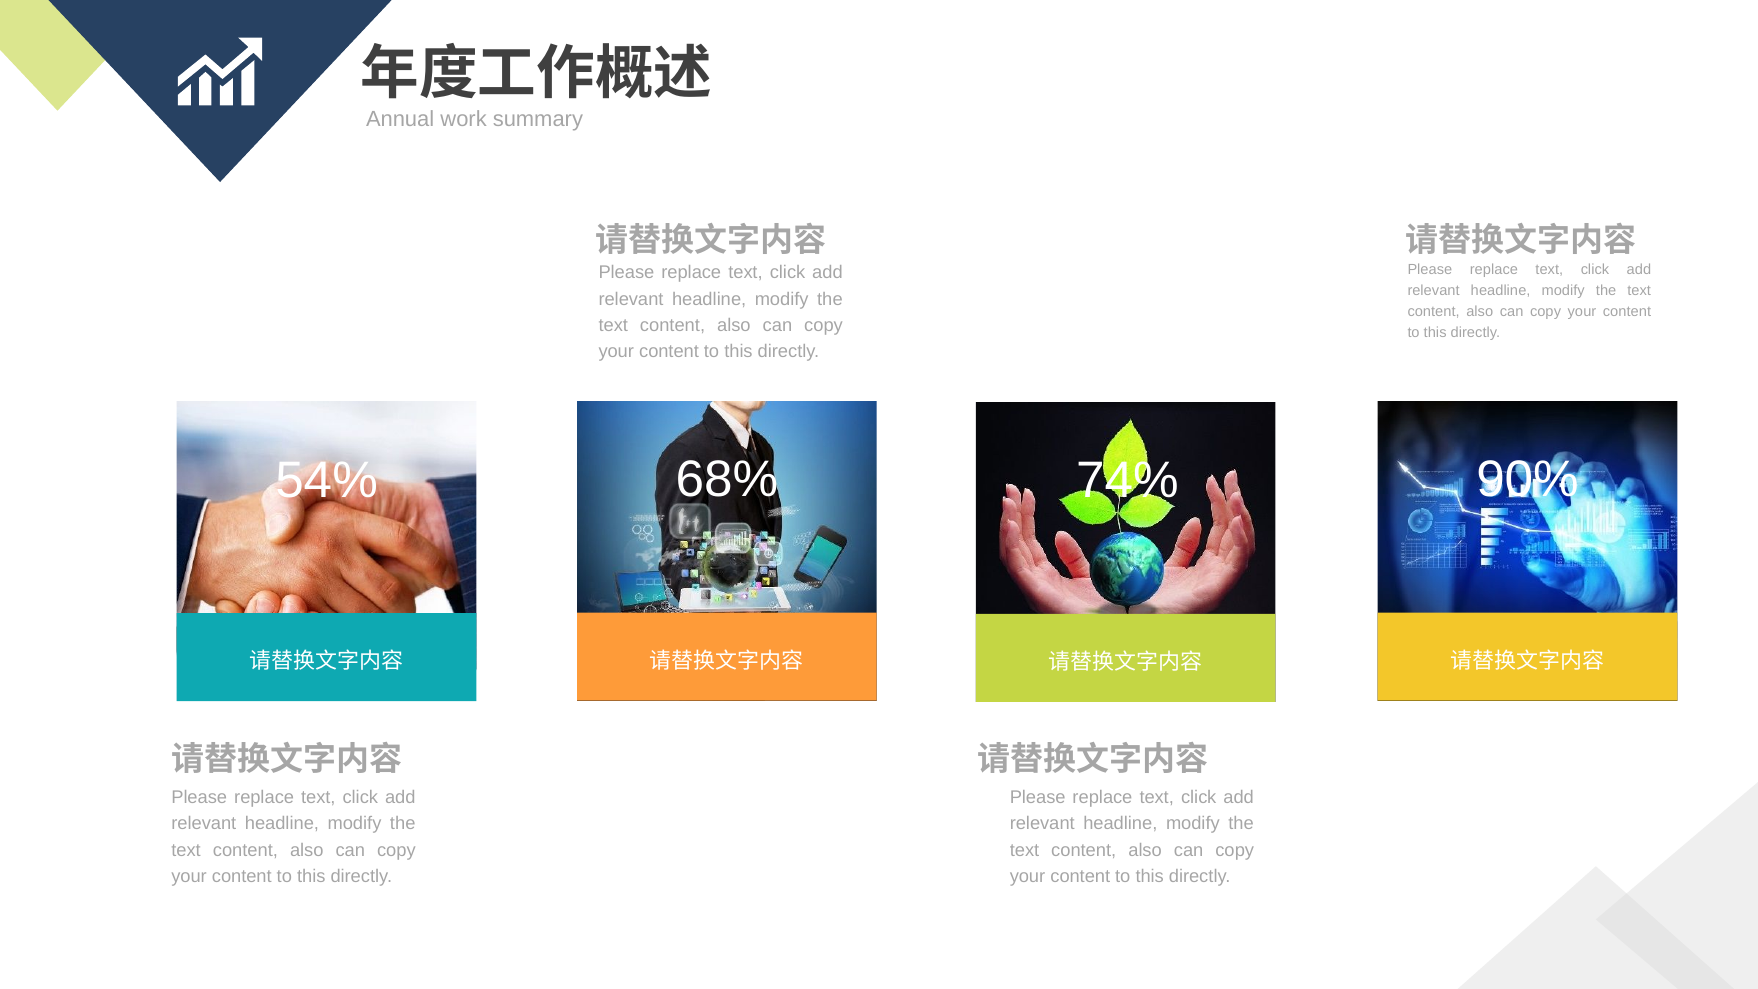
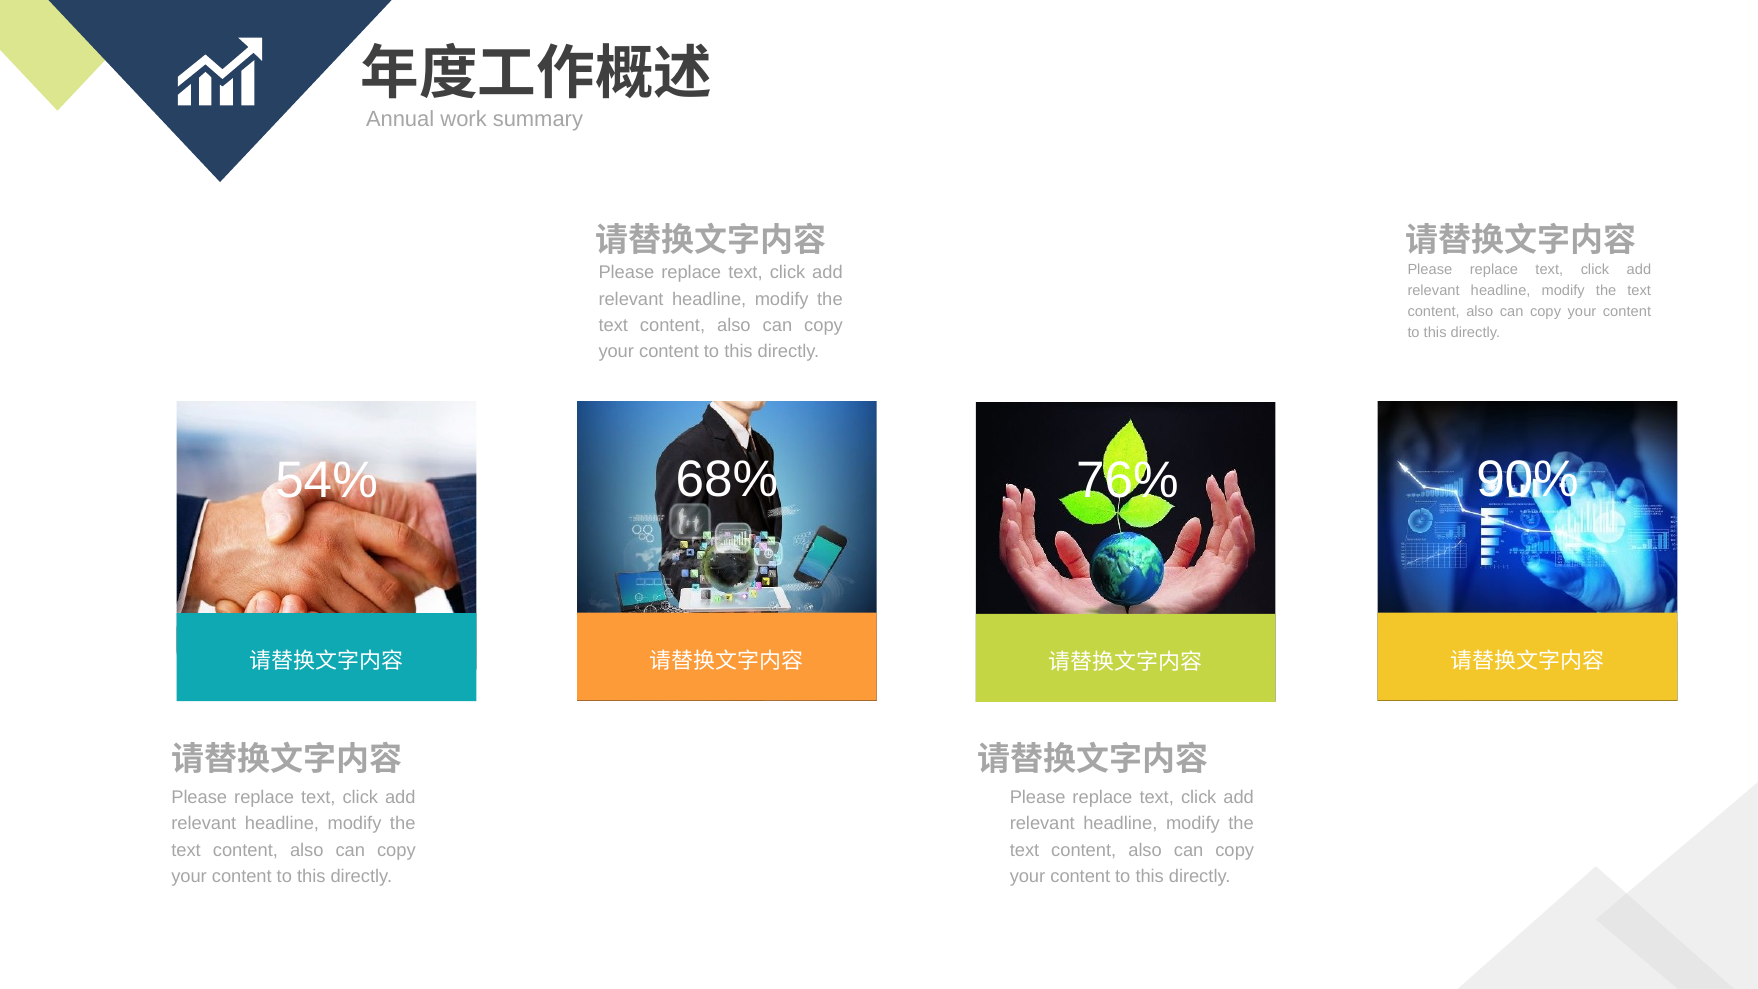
74%: 74% -> 76% (1127, 481)
